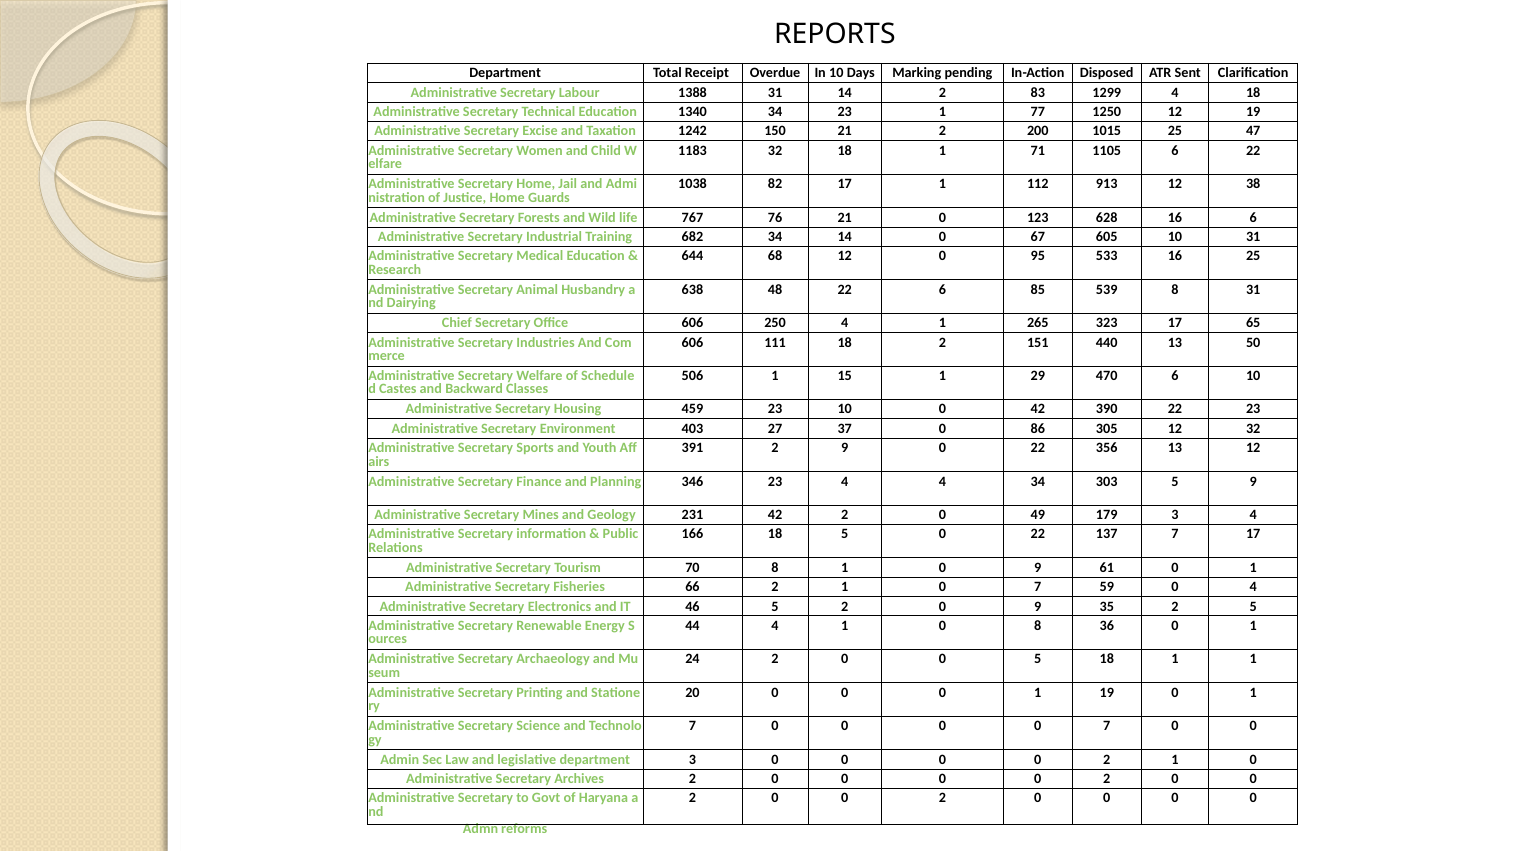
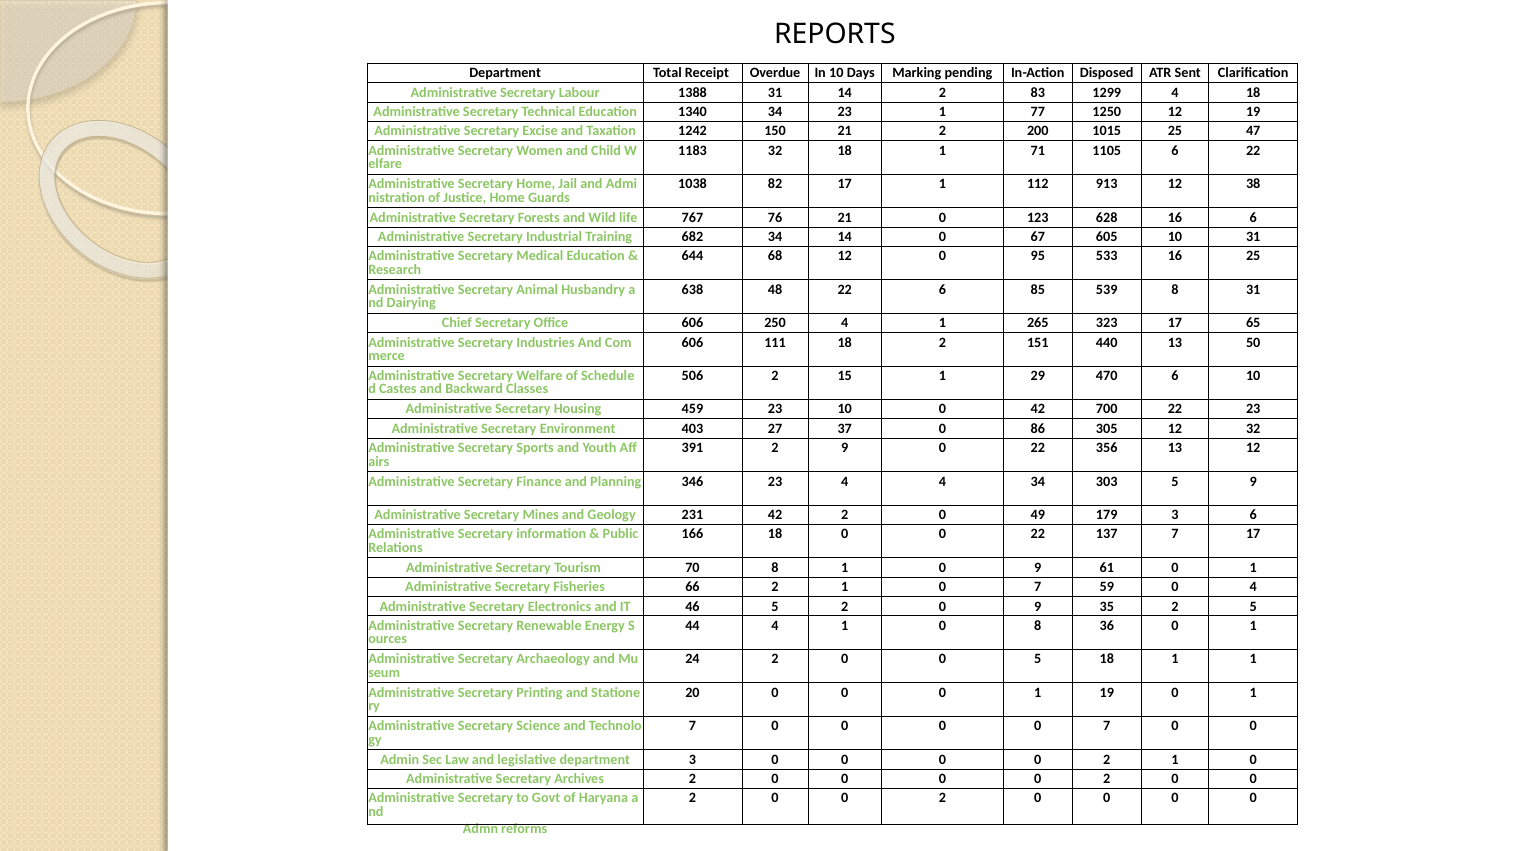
506 1: 1 -> 2 (775, 376)
390: 390 -> 700 (1107, 409)
3 4: 4 -> 6 (1253, 515)
18 5: 5 -> 0 (845, 534)
